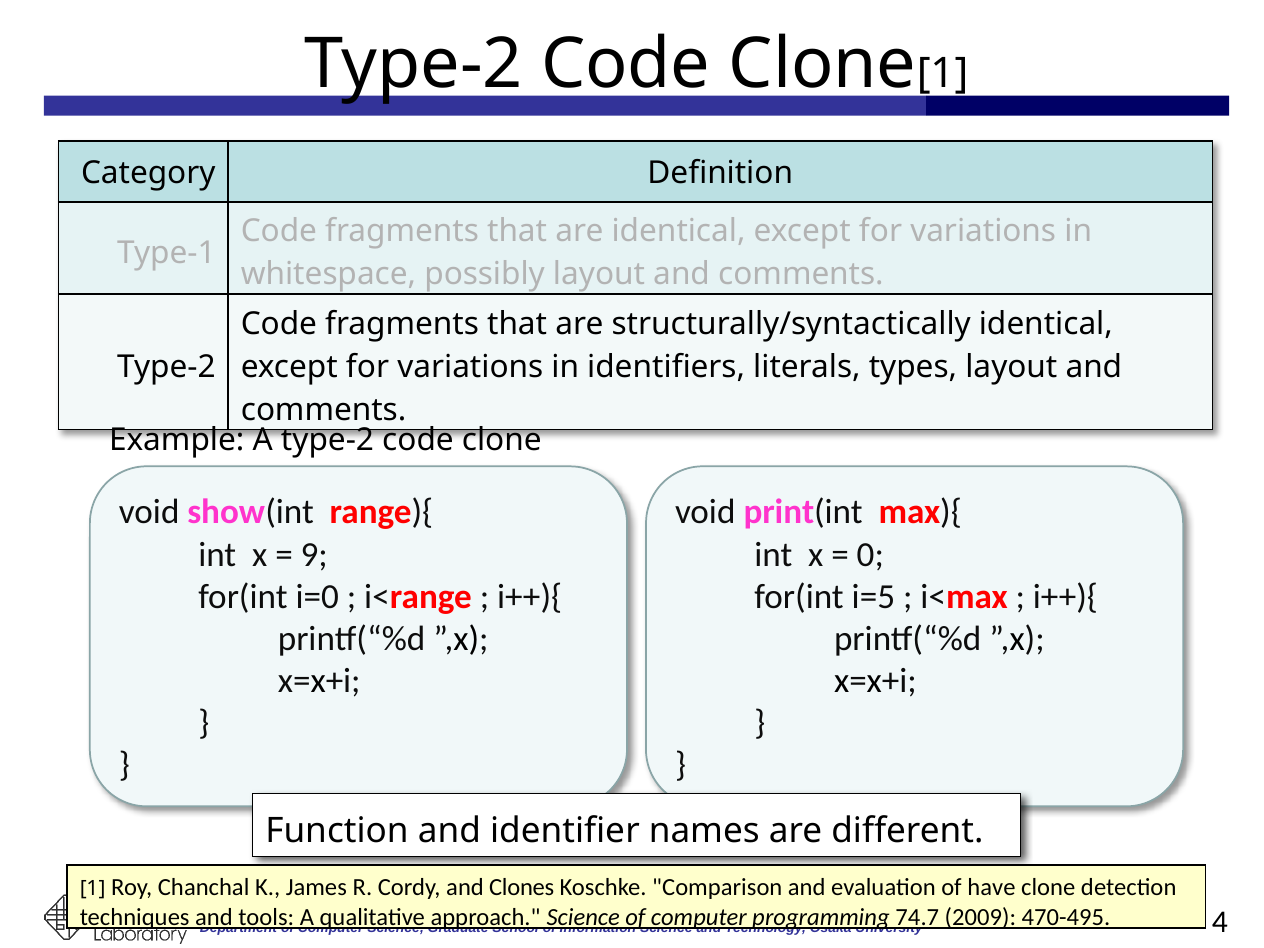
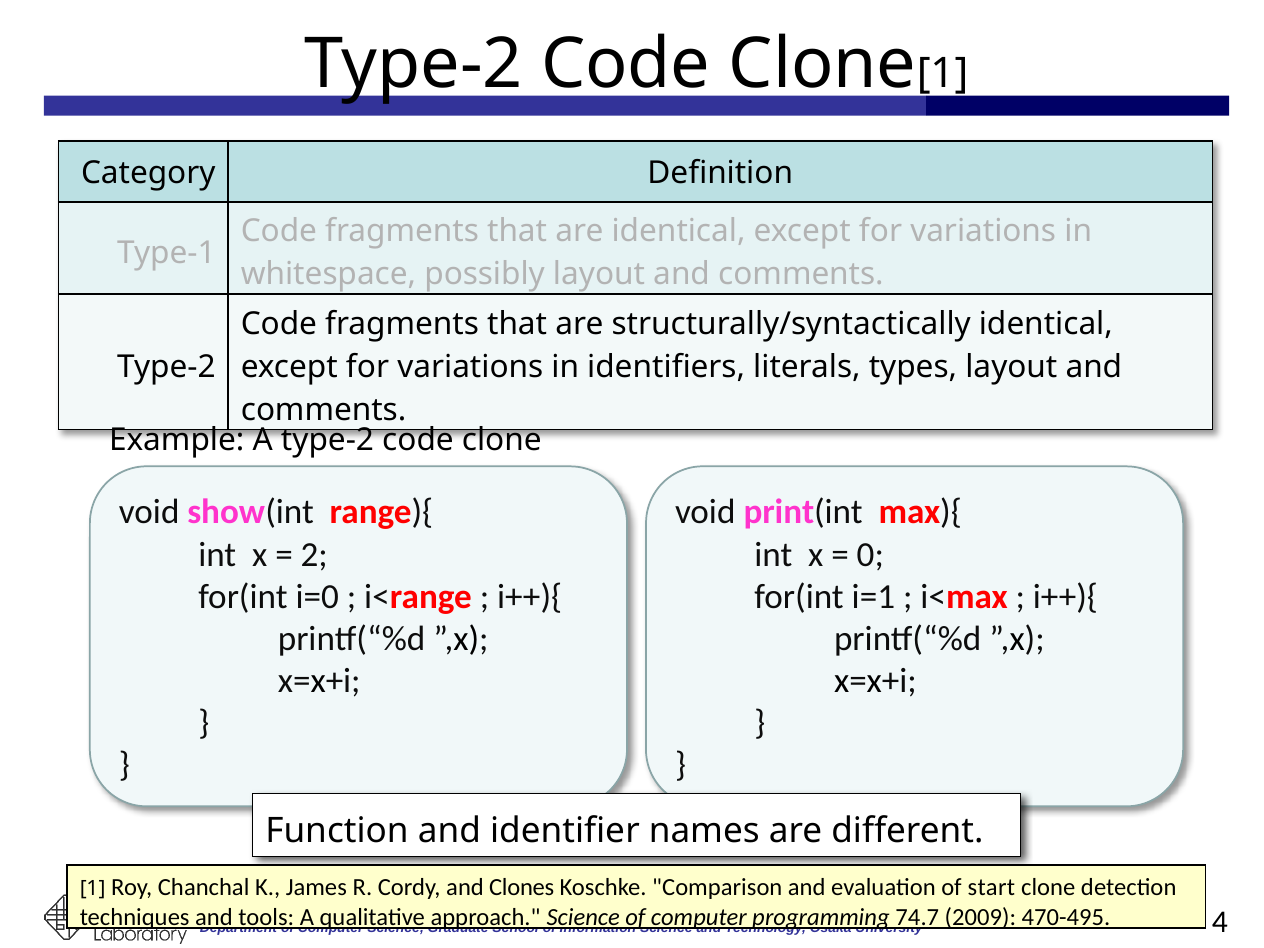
9: 9 -> 2 (314, 554)
i=5: i=5 -> i=1 (873, 597)
have: have -> start (991, 888)
